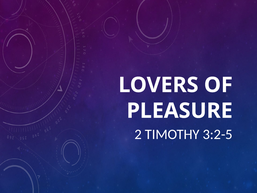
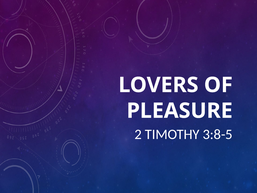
3:2-5: 3:2-5 -> 3:8-5 (218, 134)
